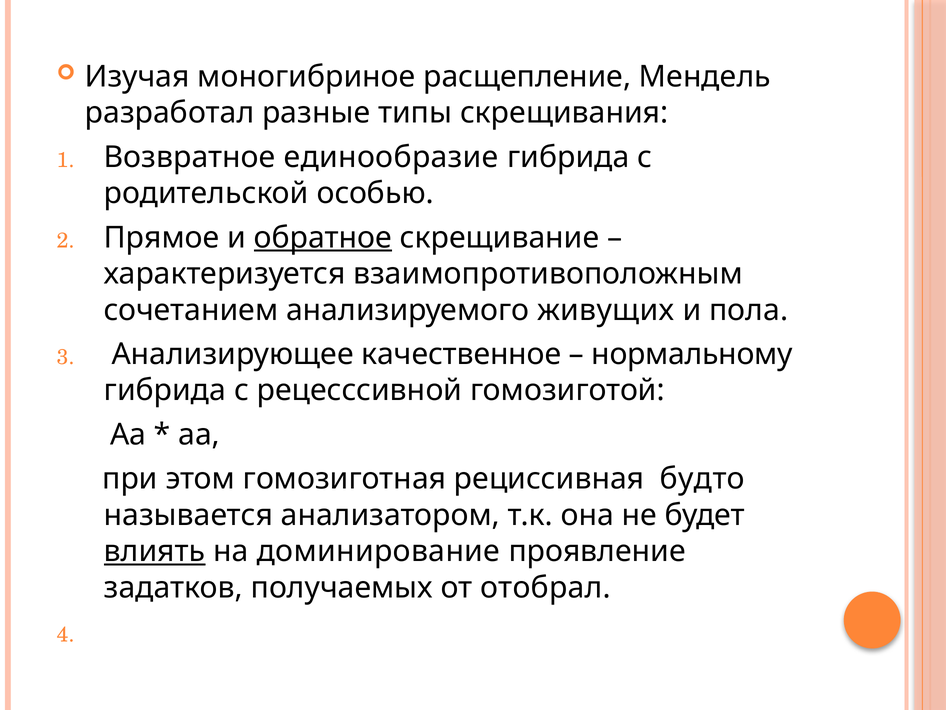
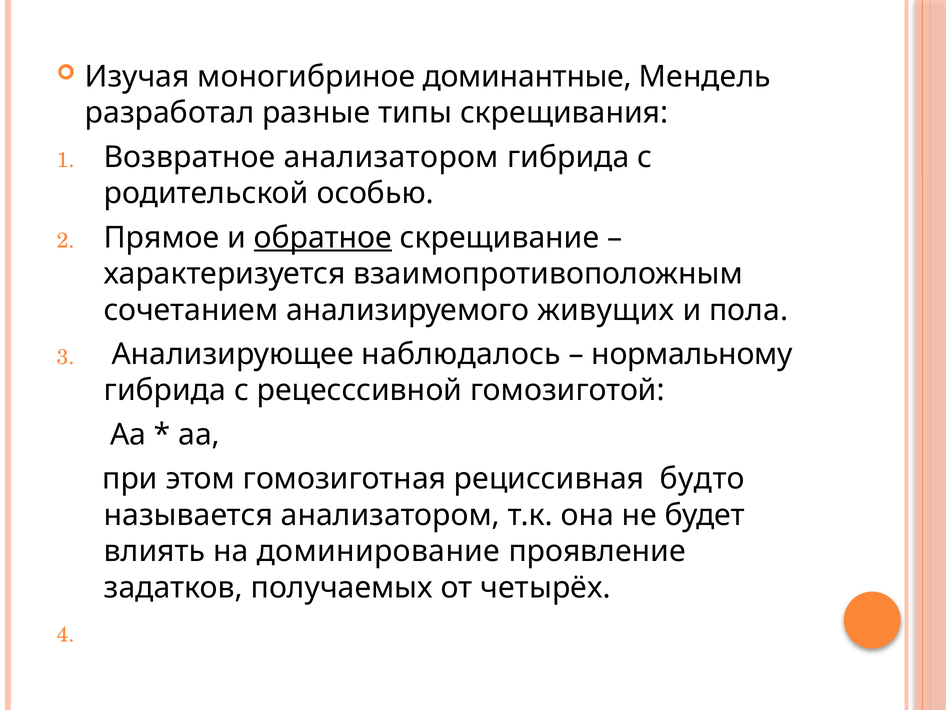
расщепление: расщепление -> доминантные (527, 77)
Возвратное единообразие: единообразие -> анализатором (391, 157)
качественное: качественное -> наблюдалось (461, 354)
влиять underline: present -> none (155, 551)
отобрал: отобрал -> четырёх (546, 587)
